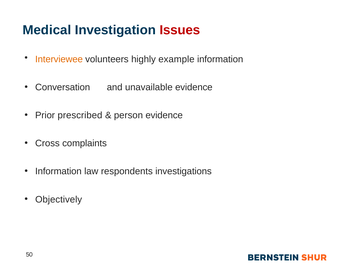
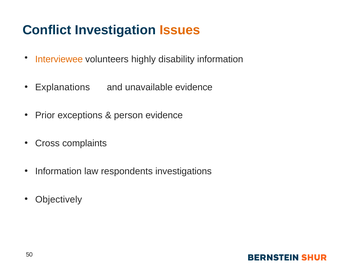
Medical: Medical -> Conflict (47, 30)
Issues colour: red -> orange (180, 30)
example: example -> disability (176, 59)
Conversation: Conversation -> Explanations (63, 87)
prescribed: prescribed -> exceptions (80, 115)
